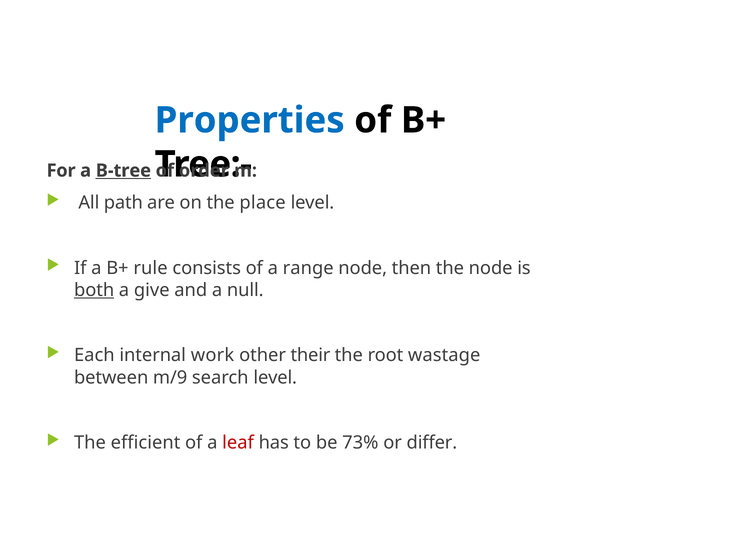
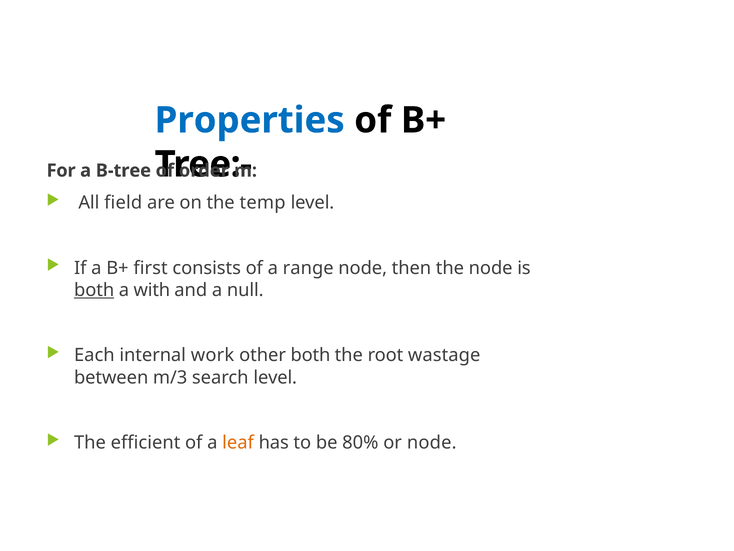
B-tree underline: present -> none (123, 170)
path: path -> field (123, 203)
place: place -> temp (263, 203)
rule: rule -> first (151, 268)
give: give -> with (152, 290)
other their: their -> both (310, 355)
m/9: m/9 -> m/3 (170, 377)
leaf colour: red -> orange (238, 442)
73%: 73% -> 80% (360, 442)
or differ: differ -> node (432, 442)
